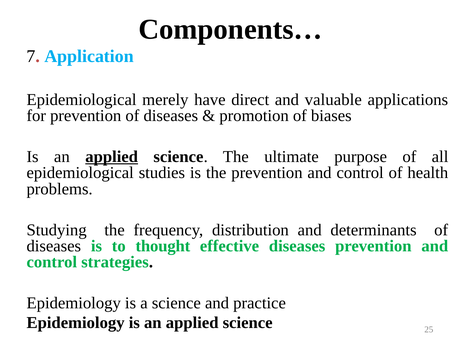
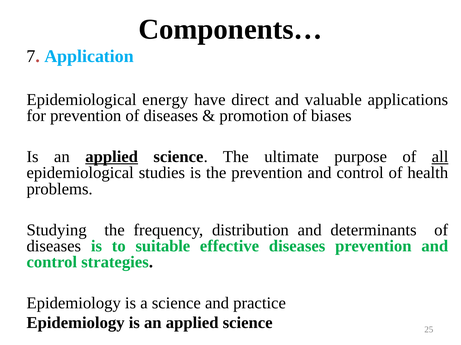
merely: merely -> energy (165, 100)
all underline: none -> present (440, 157)
thought: thought -> suitable (163, 247)
